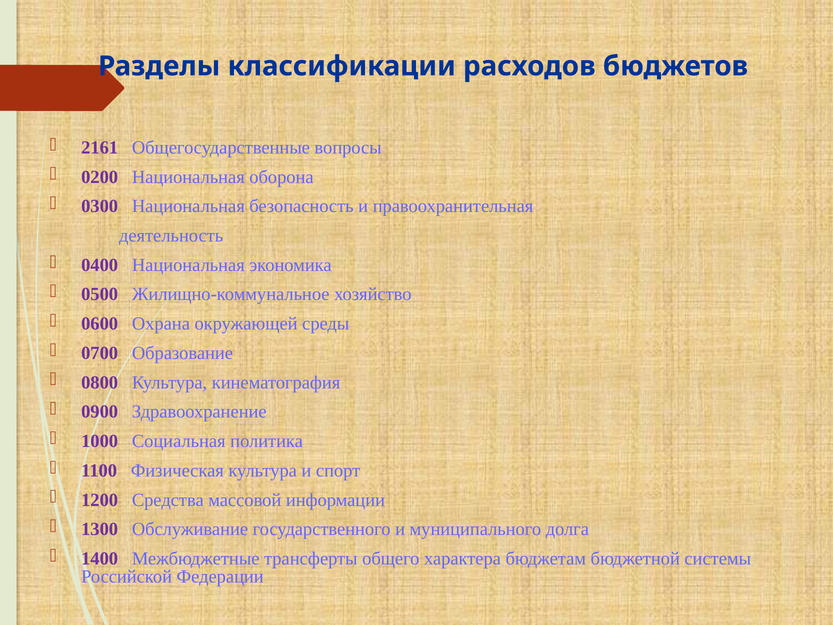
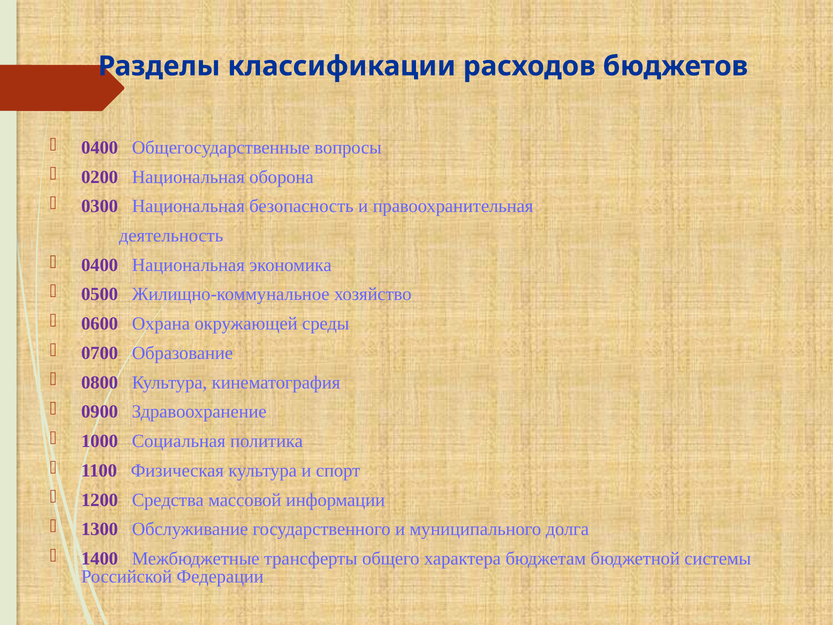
2161: 2161 -> 0400 (100, 147)
